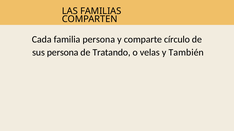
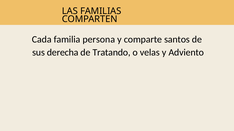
círculo: círculo -> santos (177, 40)
sus persona: persona -> derecha (63, 53)
También: También -> Adviento (186, 53)
